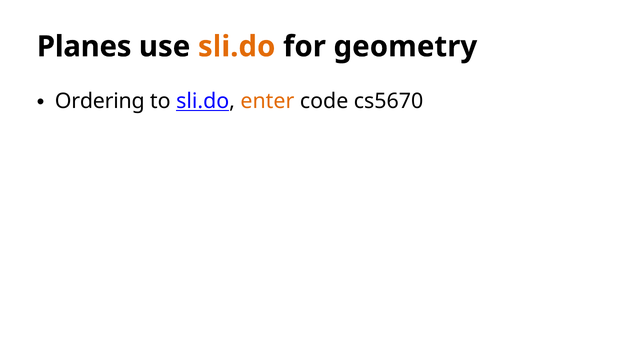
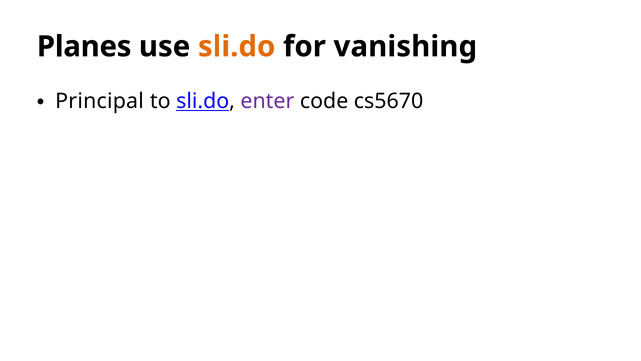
geometry: geometry -> vanishing (405, 47)
Ordering: Ordering -> Principal (100, 101)
enter colour: orange -> purple (267, 101)
